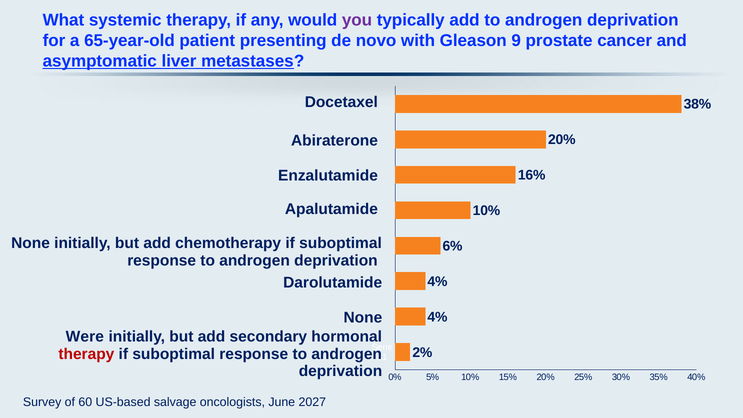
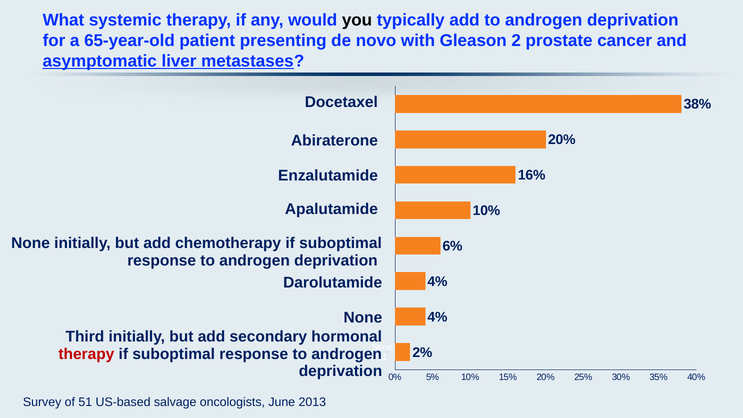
you colour: purple -> black (357, 20)
9: 9 -> 2 (516, 41)
Were: Were -> Third (85, 337)
60: 60 -> 51 (85, 402)
2027: 2027 -> 2013 (312, 402)
